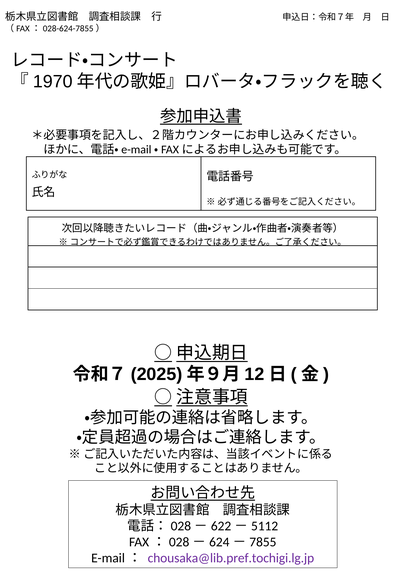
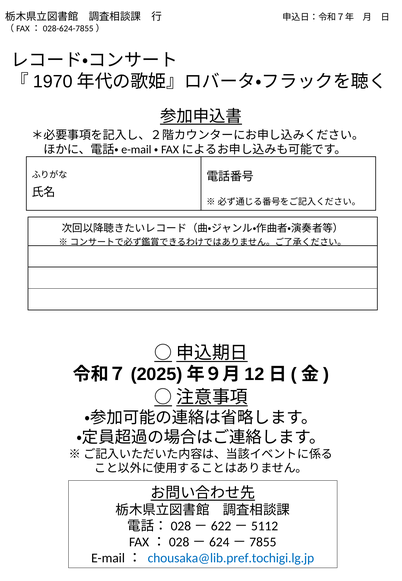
chousaka@lib.pref.tochigi.lg.jp colour: purple -> blue (231, 558)
